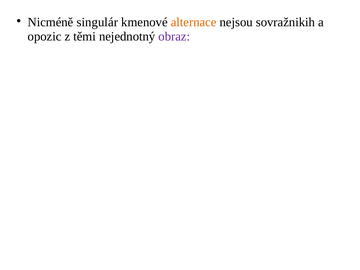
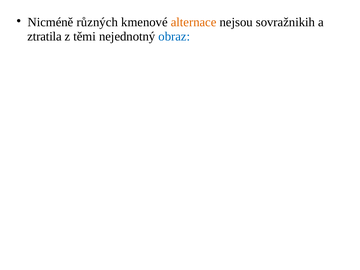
singulár: singulár -> různých (97, 22)
opozic: opozic -> ztratila (45, 36)
obraz colour: purple -> blue (174, 36)
